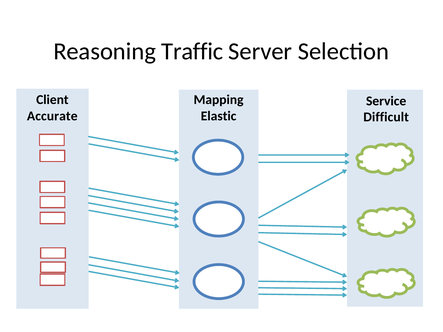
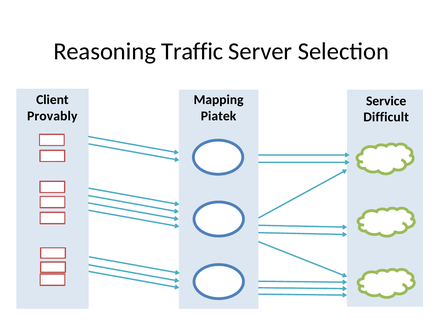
Accurate: Accurate -> Provably (52, 116)
Elastic: Elastic -> Piatek (219, 116)
